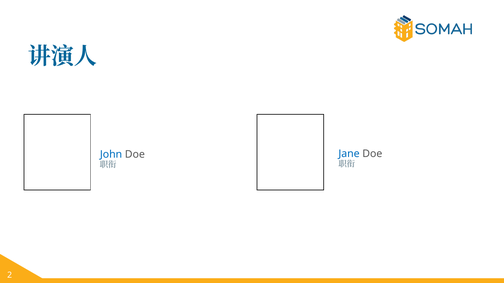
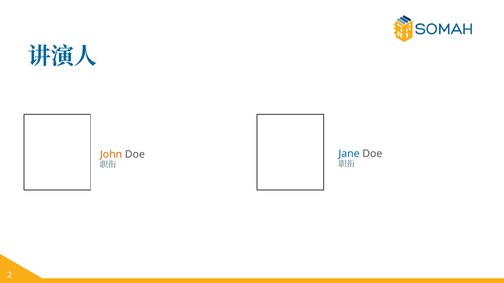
John colour: blue -> orange (111, 155)
